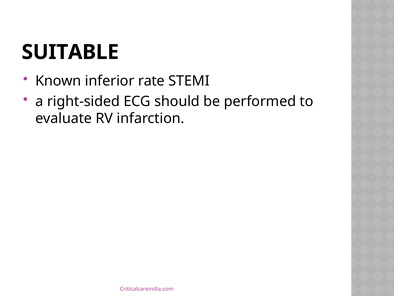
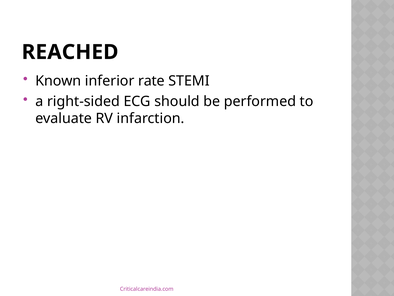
SUITABLE: SUITABLE -> REACHED (70, 52)
